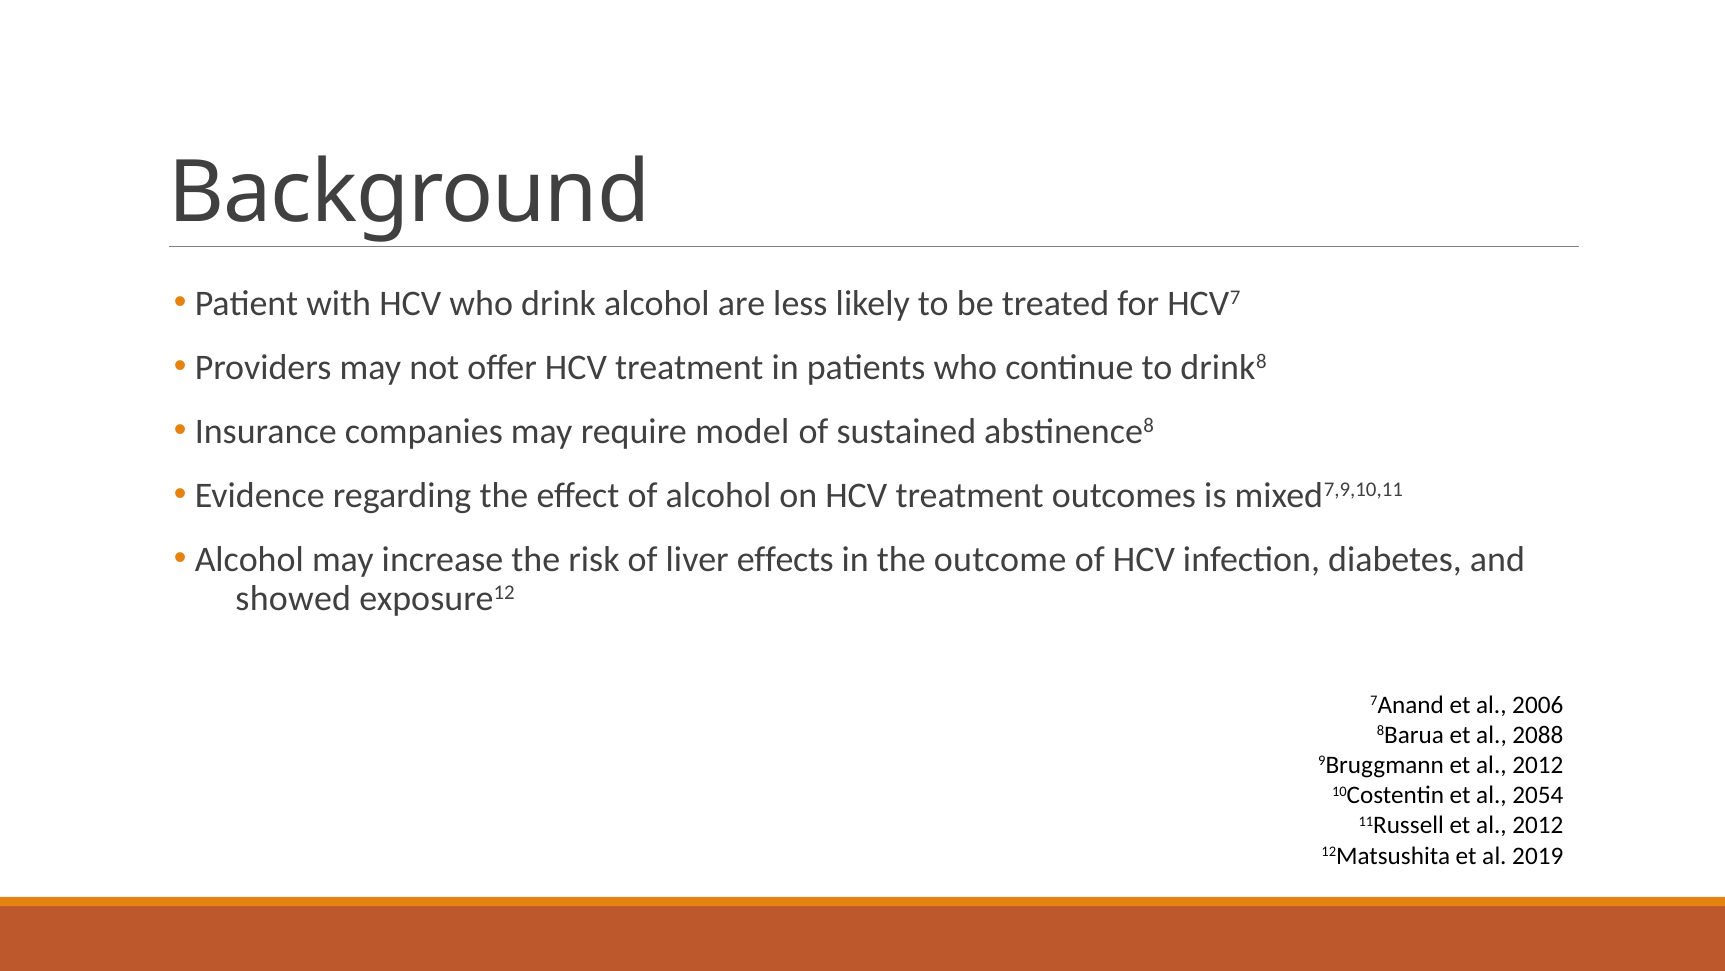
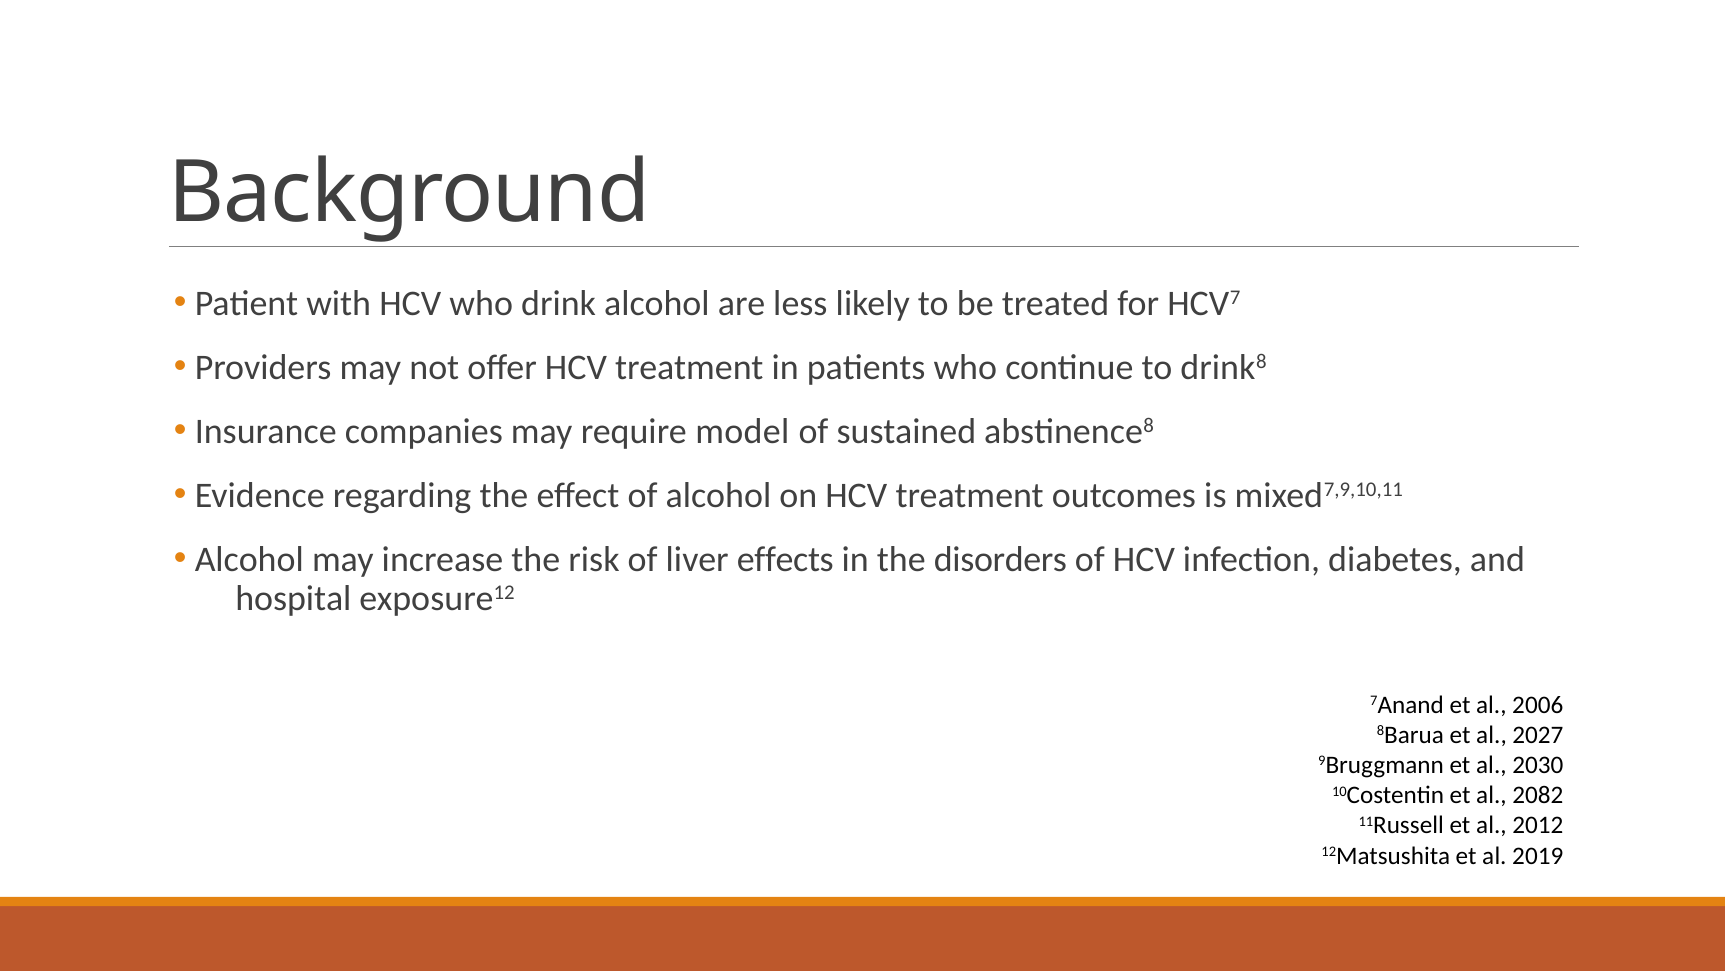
outcome: outcome -> disorders (1000, 559)
showed: showed -> hospital (293, 598)
2088: 2088 -> 2027 (1538, 734)
9Bruggmann et al 2012: 2012 -> 2030 (1538, 765)
2054: 2054 -> 2082 (1538, 795)
